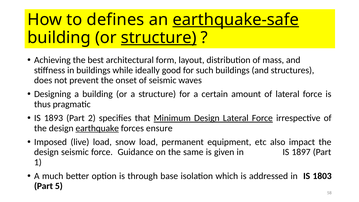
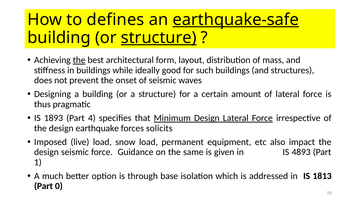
the underline: none -> present (79, 60)
2: 2 -> 4 (92, 118)
earthquake underline: present -> none (97, 128)
ensure: ensure -> solicits (159, 128)
1897: 1897 -> 4893 (301, 152)
1803: 1803 -> 1813 (322, 176)
5: 5 -> 0 (59, 186)
